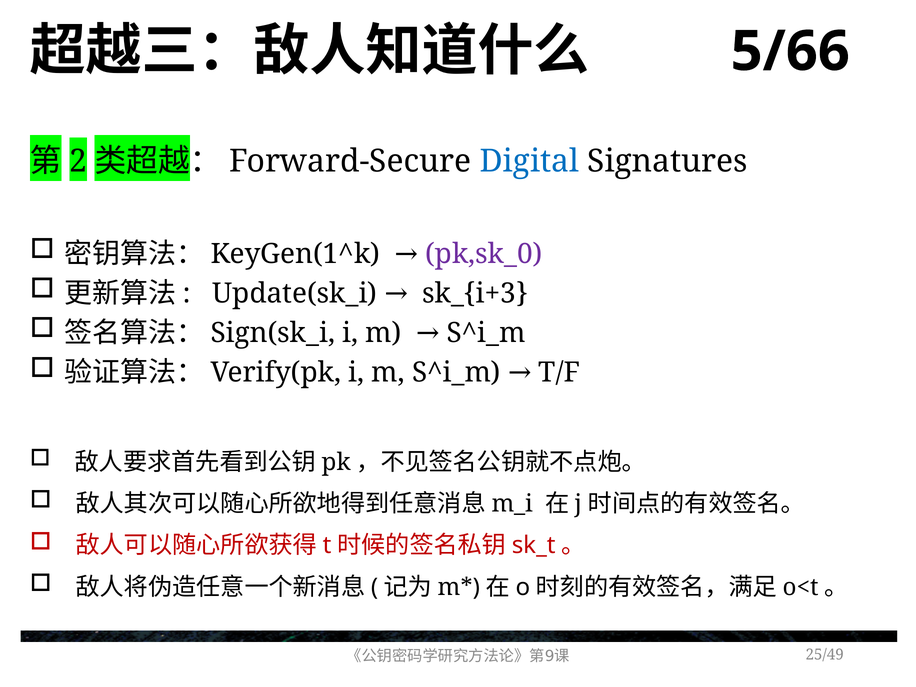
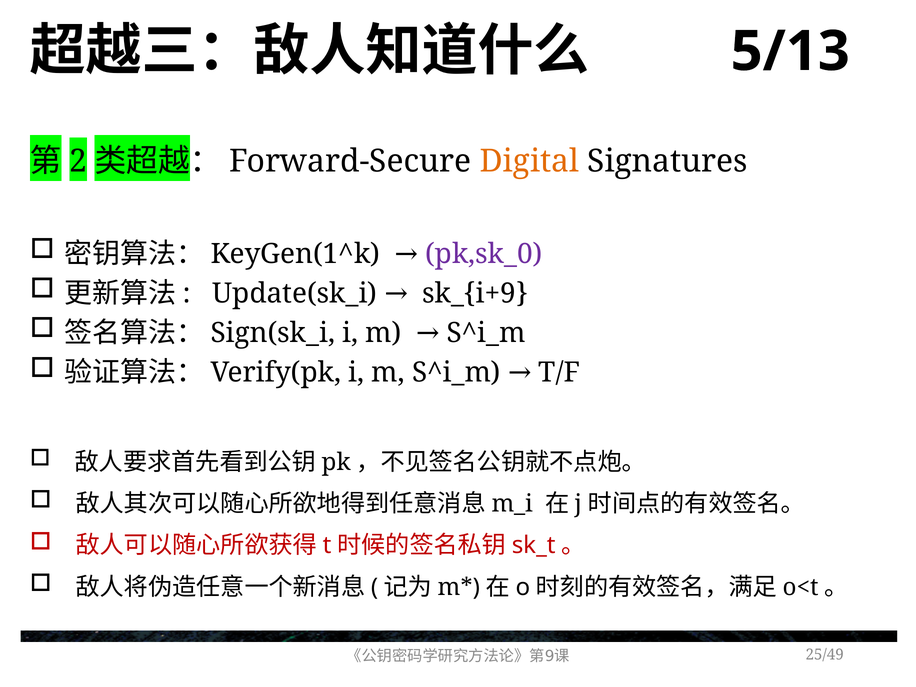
5/66: 5/66 -> 5/13 (790, 51)
Digital colour: blue -> orange (529, 161)
sk_{i+3: sk_{i+3 -> sk_{i+9 (475, 294)
